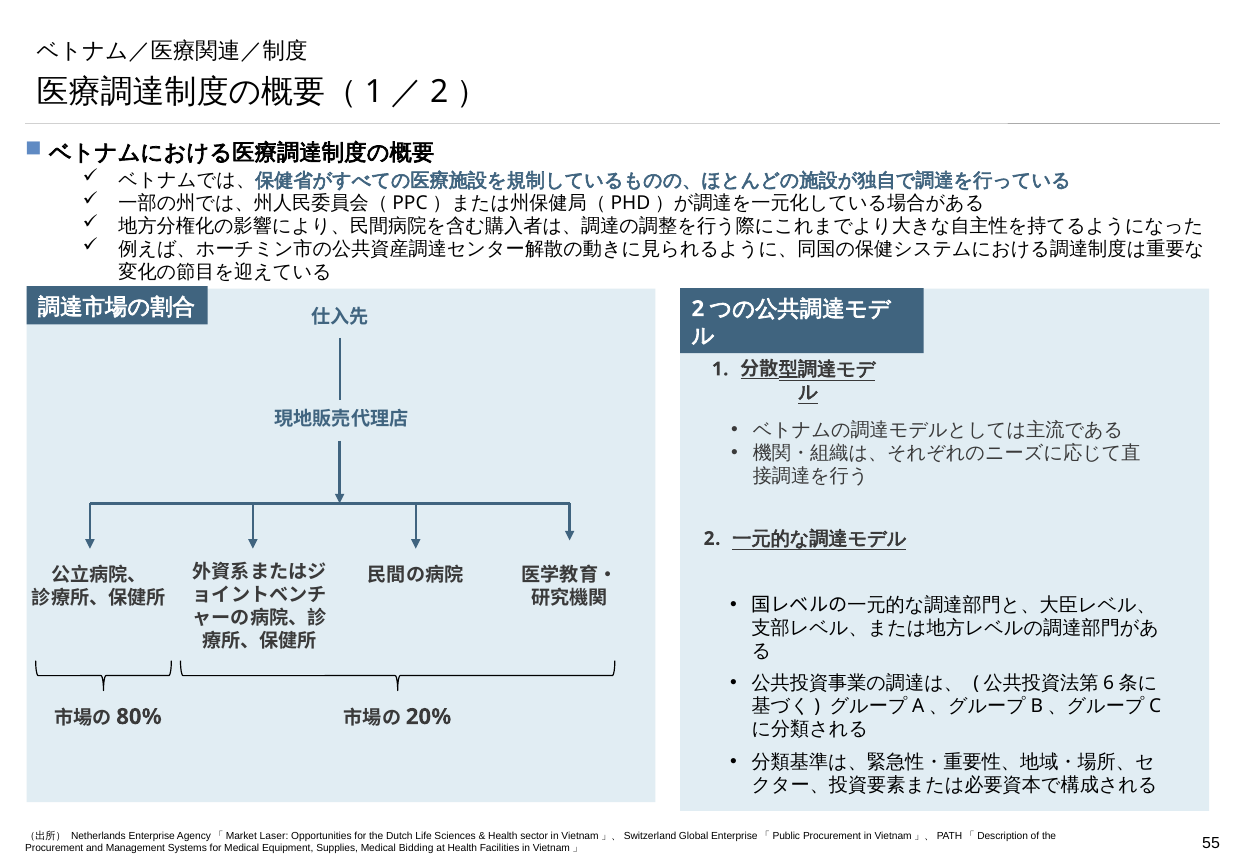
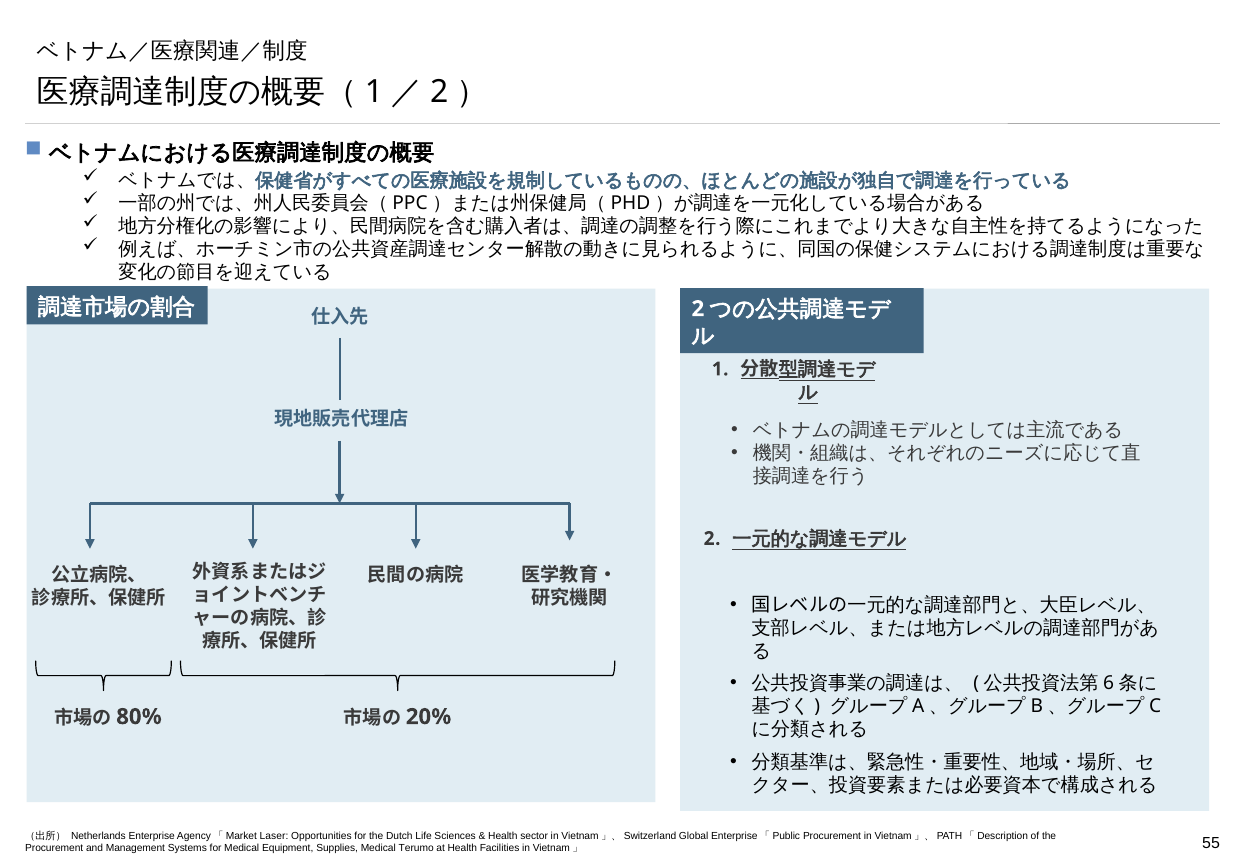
Bidding: Bidding -> Terumo (416, 848)
